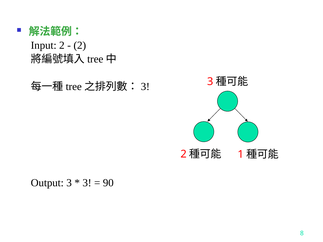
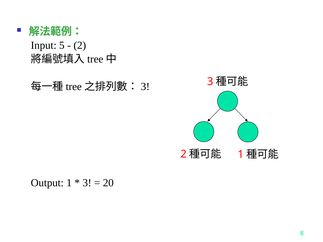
Input 2: 2 -> 5 (62, 45)
Output 3: 3 -> 1 (69, 183)
90: 90 -> 20 (108, 183)
